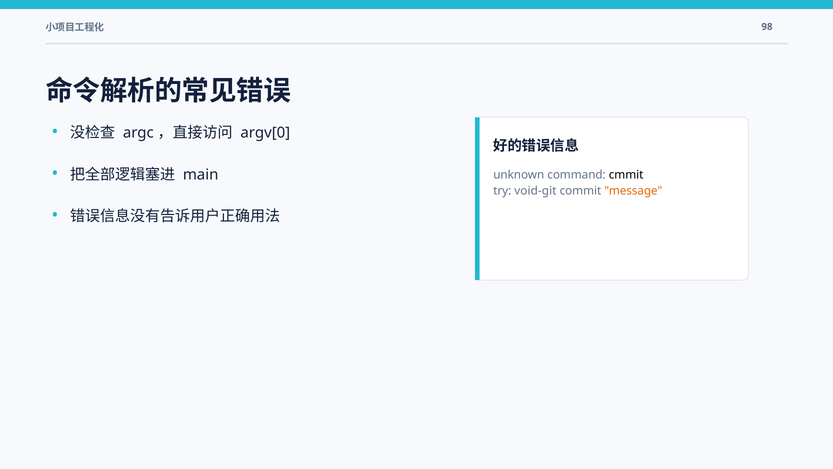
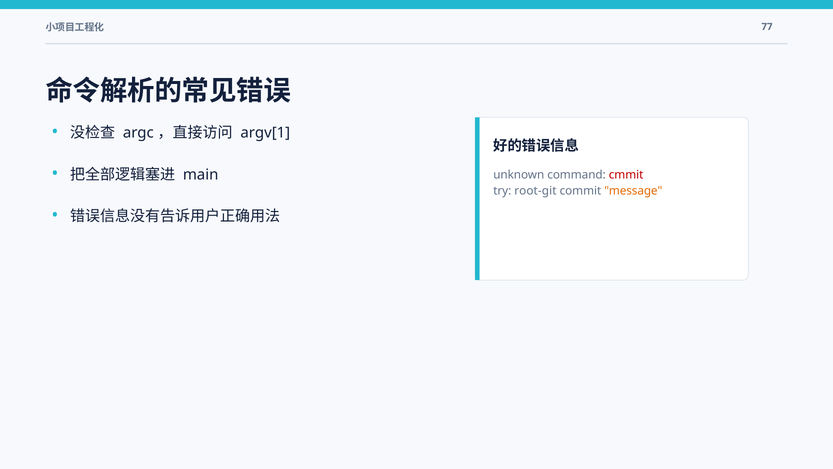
98: 98 -> 77 (767, 27)
argv[0: argv[0 -> argv[1 (265, 133)
cmmit colour: black -> red (626, 175)
void-git: void-git -> root-git (535, 191)
